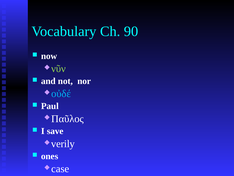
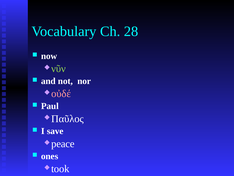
90: 90 -> 28 (131, 31)
οὐδέ colour: light blue -> pink (61, 93)
verily: verily -> peace (63, 143)
case: case -> took (60, 168)
